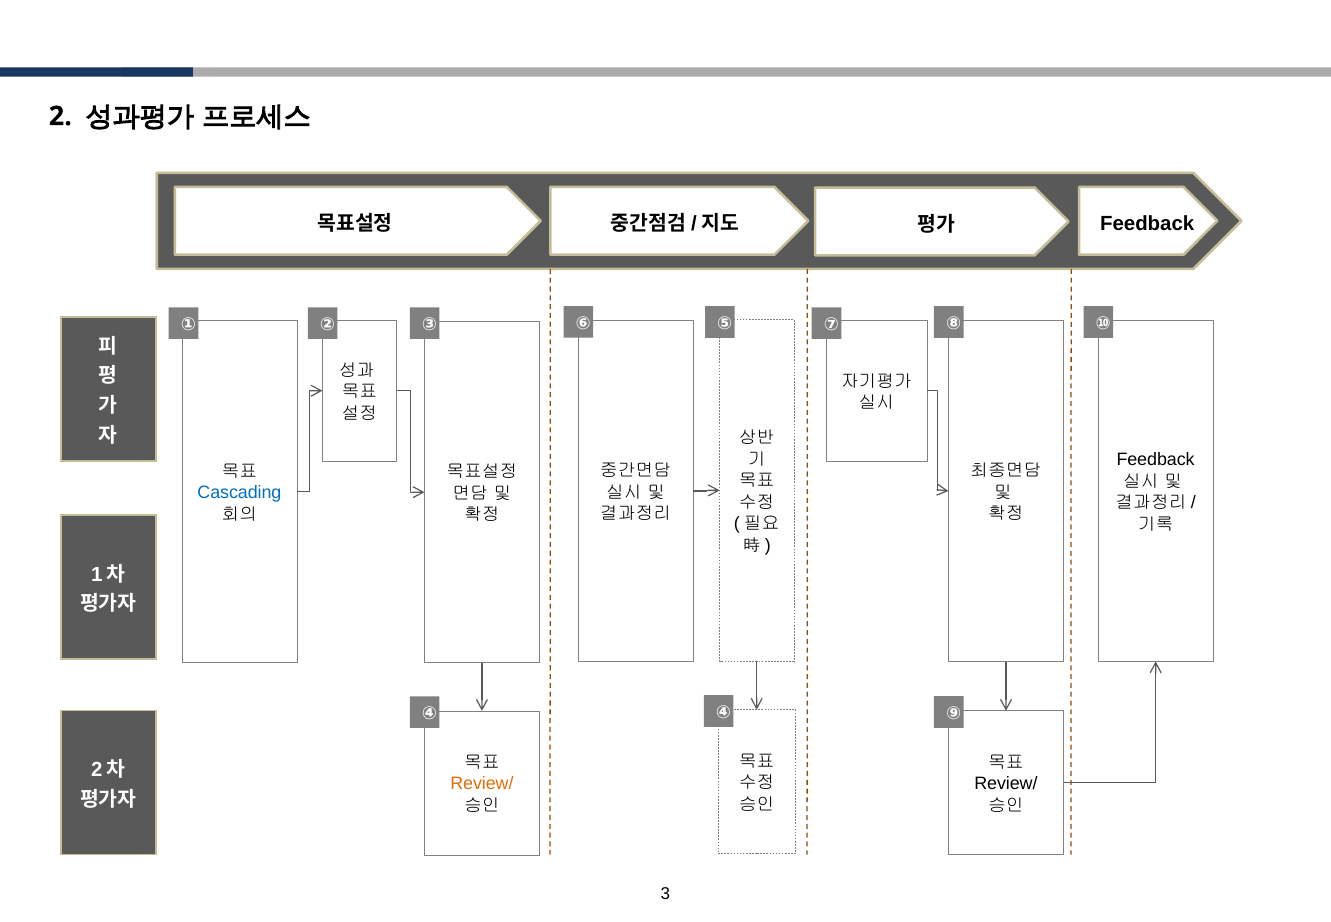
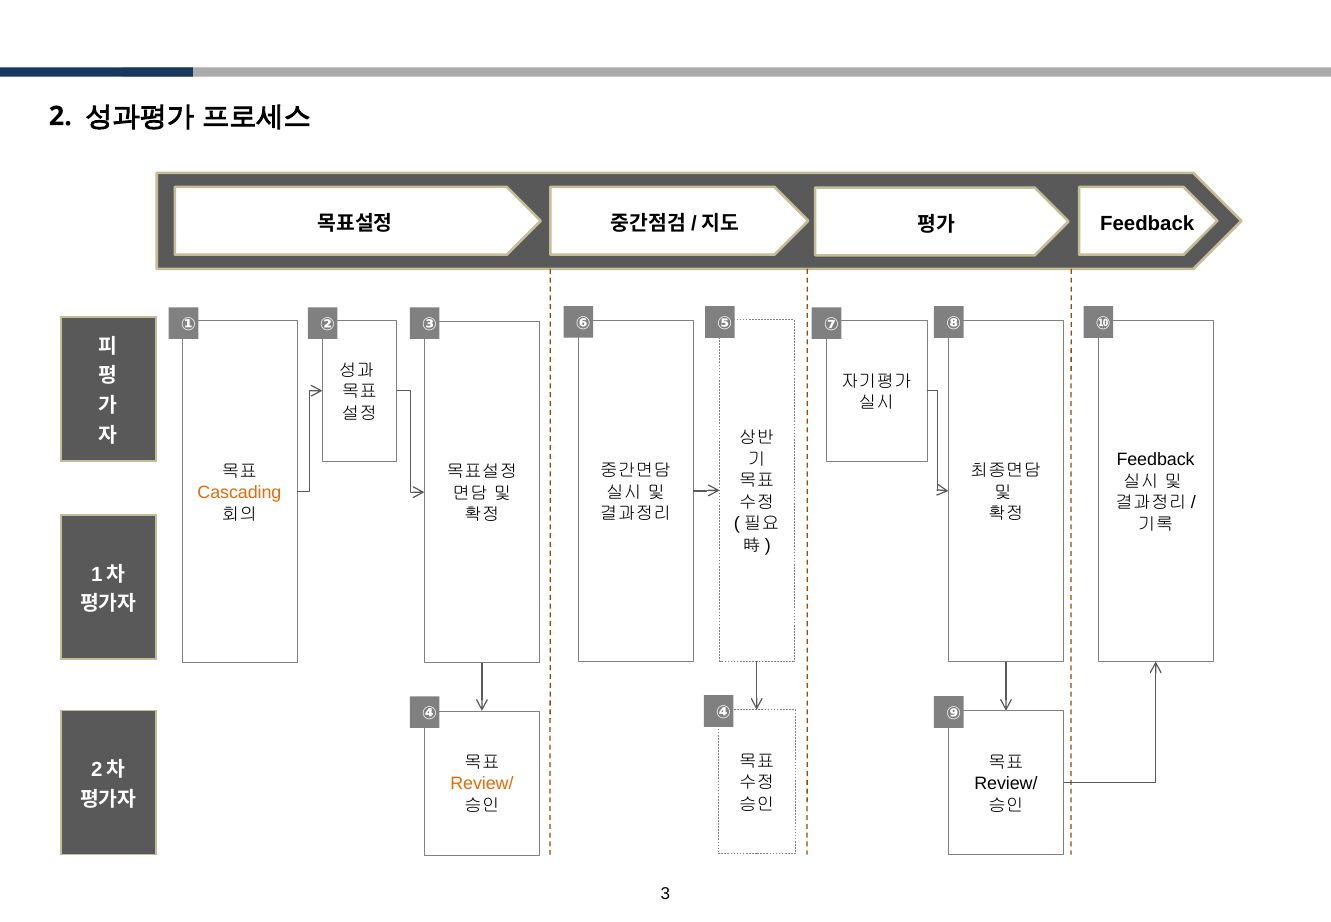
Cascading colour: blue -> orange (239, 493)
